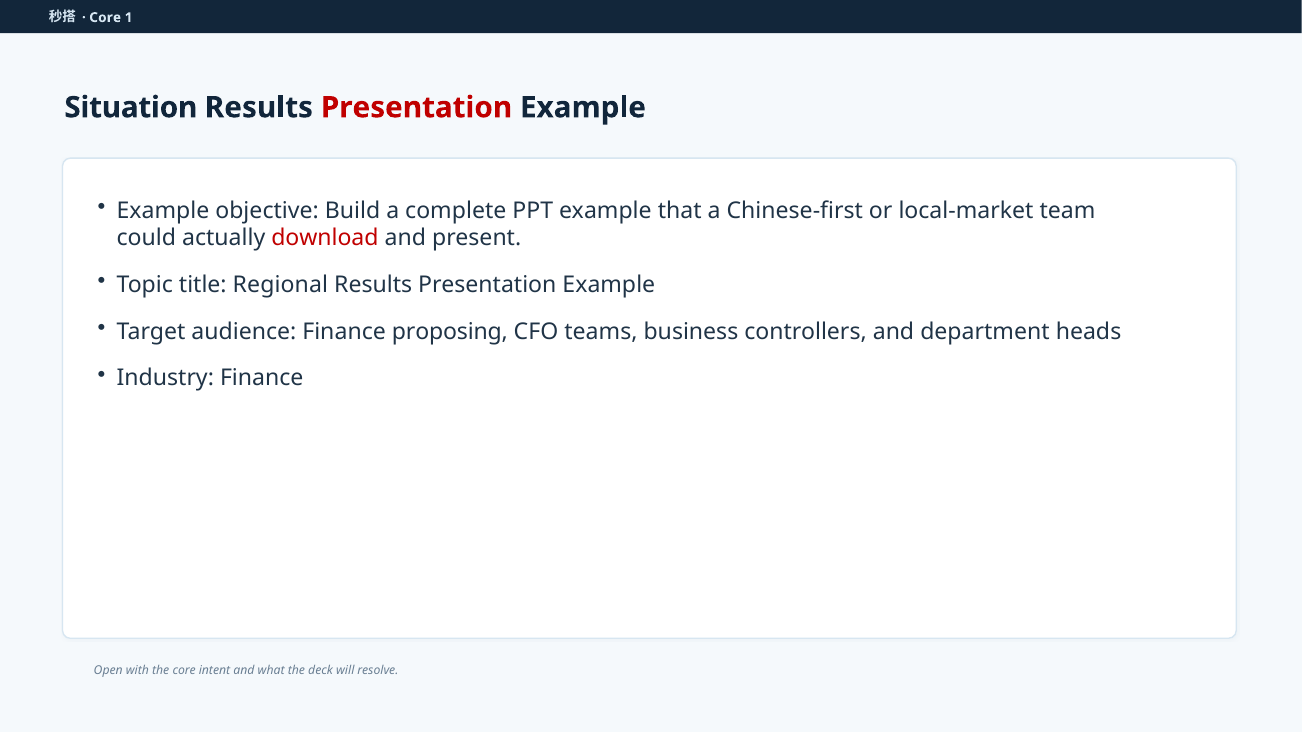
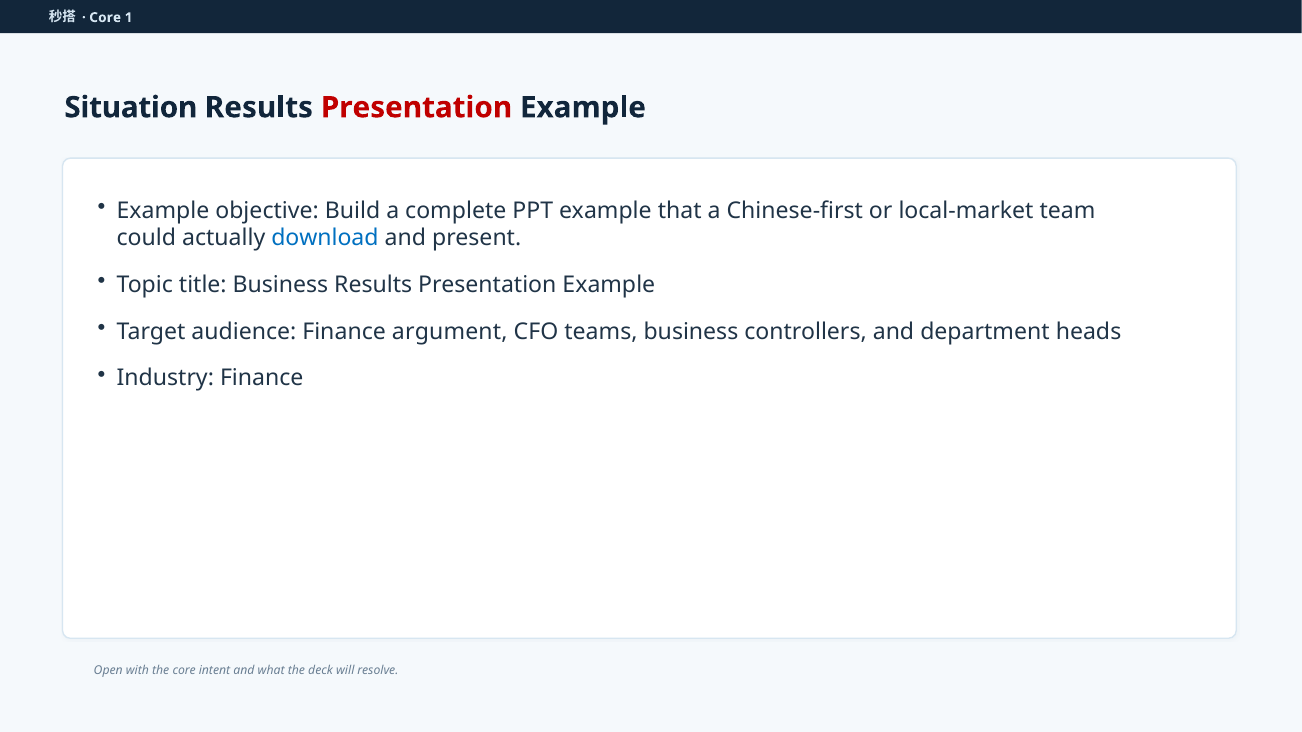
download colour: red -> blue (325, 238)
title Regional: Regional -> Business (280, 285)
proposing: proposing -> argument (450, 332)
